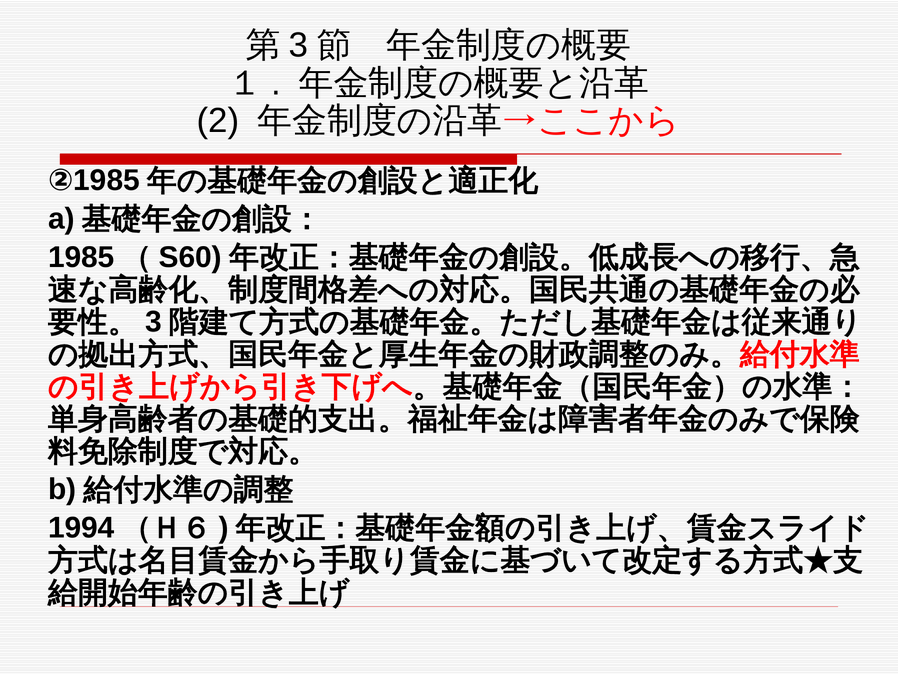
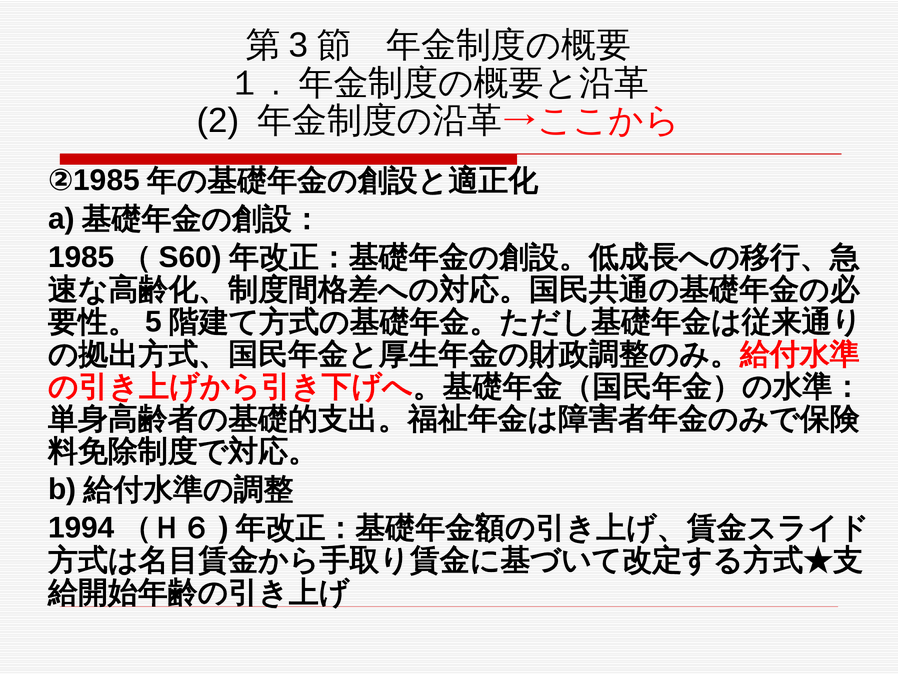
3: 3 -> 5 (153, 322)
